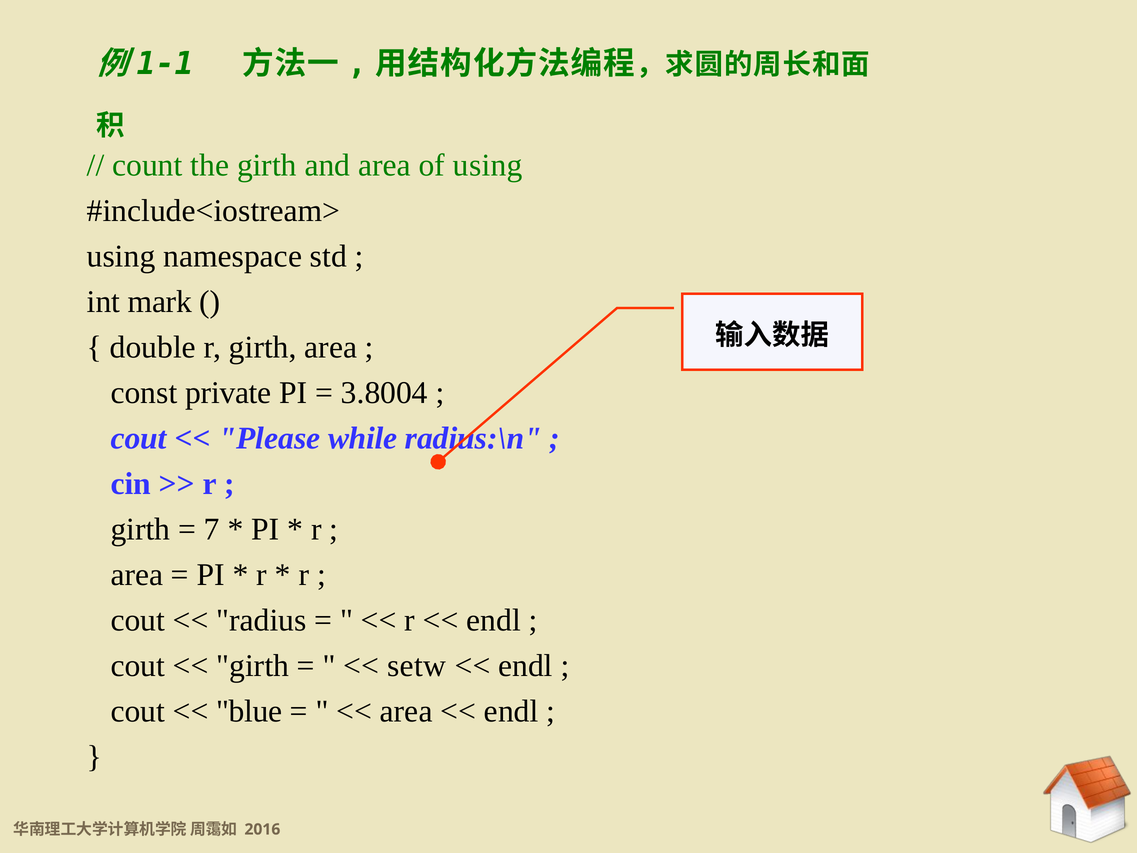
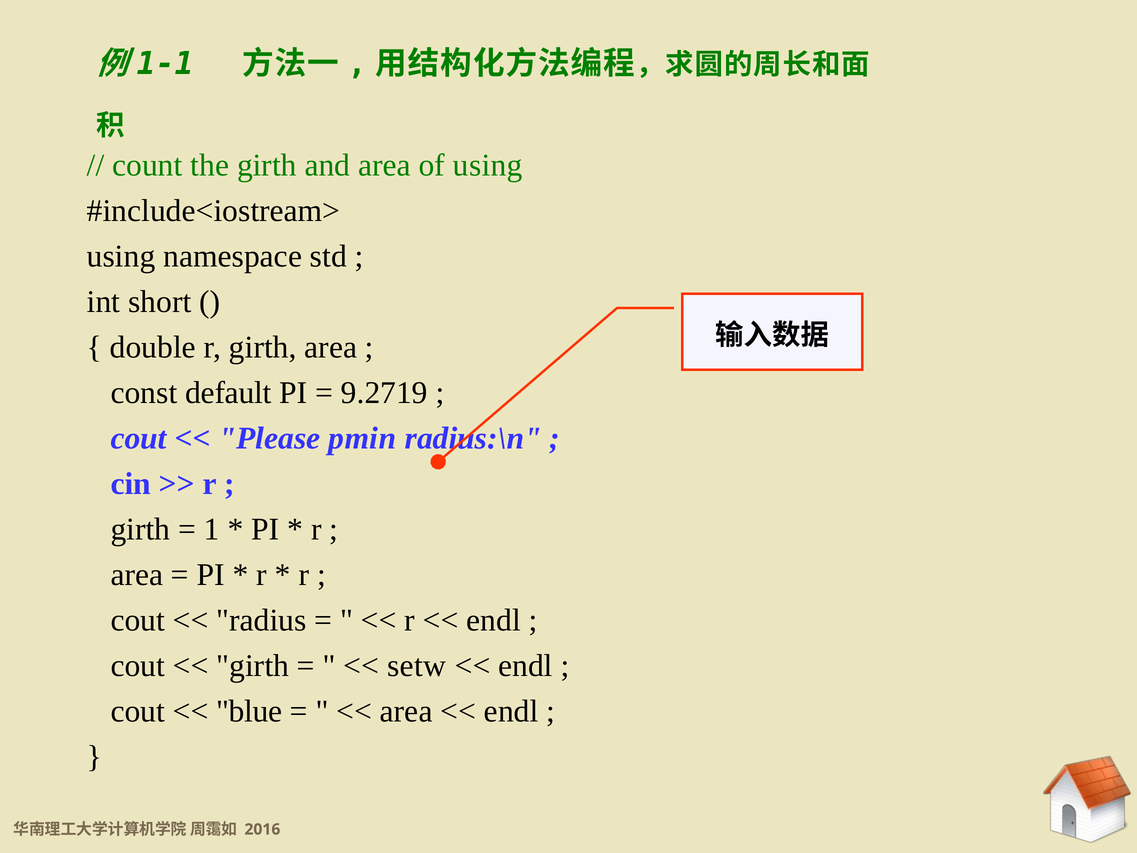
mark: mark -> short (160, 302)
private: private -> default (228, 393)
3.8004: 3.8004 -> 9.2719 (384, 393)
while: while -> pmin (362, 438)
7: 7 -> 1 (212, 529)
